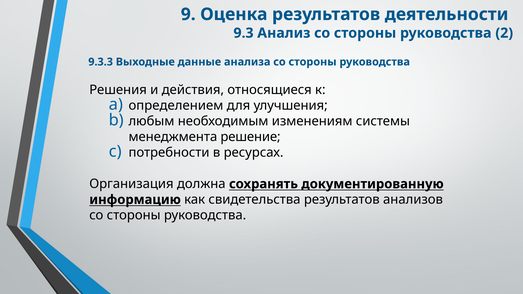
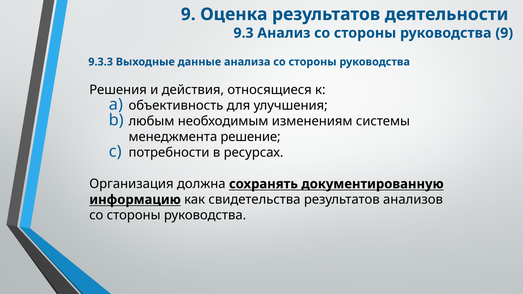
руководства 2: 2 -> 9 (504, 33)
определением: определением -> объективность (176, 106)
